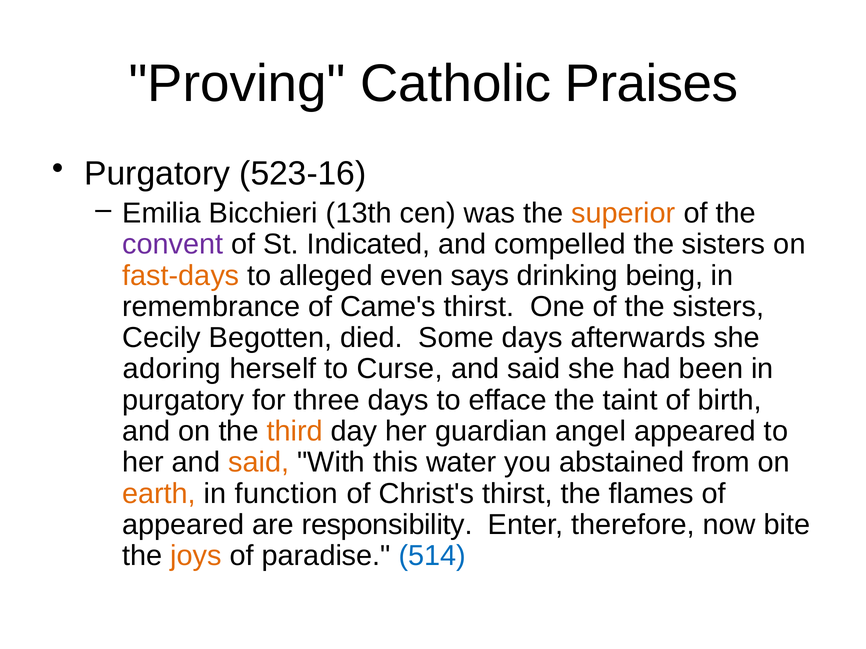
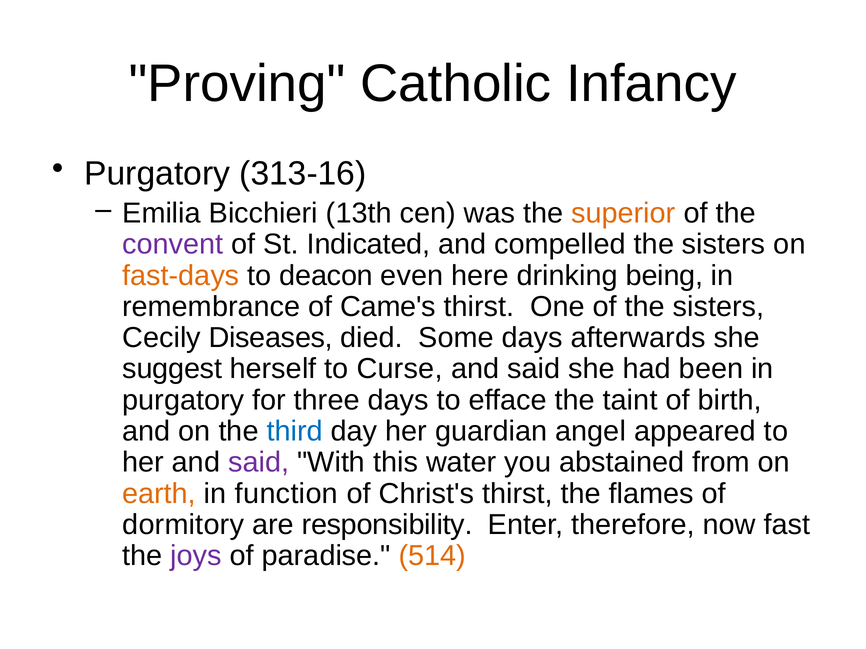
Praises: Praises -> Infancy (651, 84)
523-16: 523-16 -> 313-16 (303, 174)
alleged: alleged -> deacon (326, 276)
says: says -> here (480, 276)
Begotten: Begotten -> Diseases (271, 338)
adoring: adoring -> suggest (172, 369)
third colour: orange -> blue (295, 432)
said colour: orange -> purple (259, 463)
appeared: appeared -> dormitory (183, 525)
bite: bite -> fast (787, 525)
joys colour: orange -> purple (196, 556)
514 colour: blue -> orange (432, 556)
